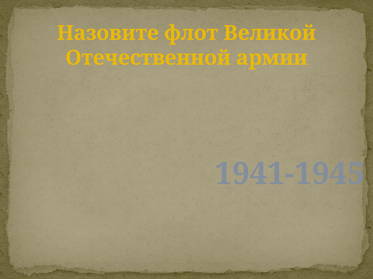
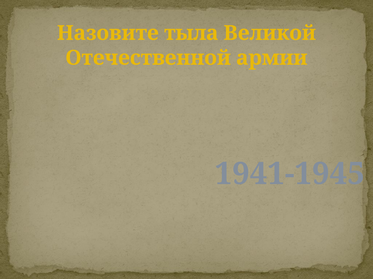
флот: флот -> тыла (191, 33)
